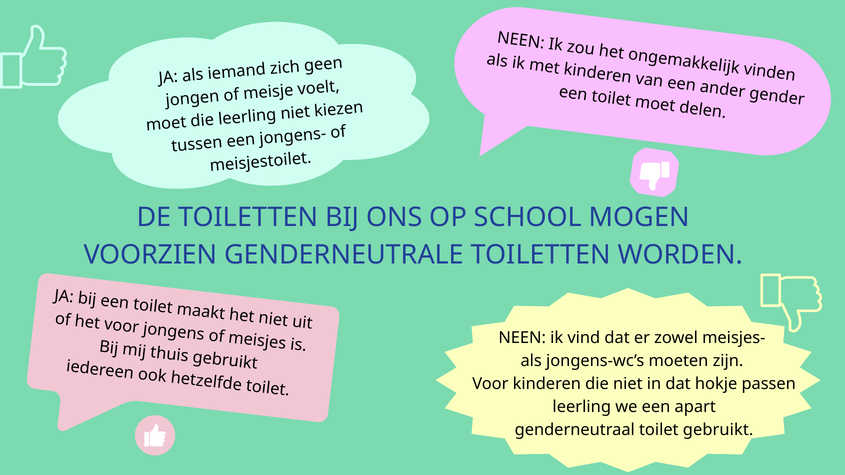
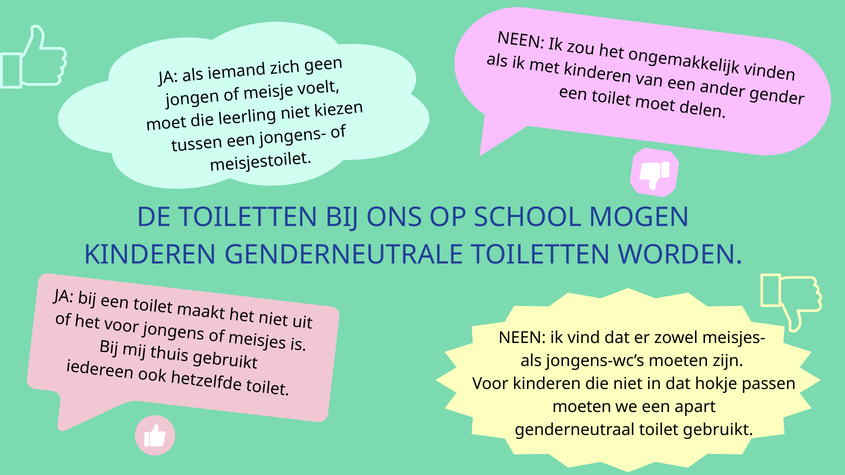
VOORZIEN: VOORZIEN -> KINDEREN (150, 255)
leerling: leerling -> moeten (582, 407)
